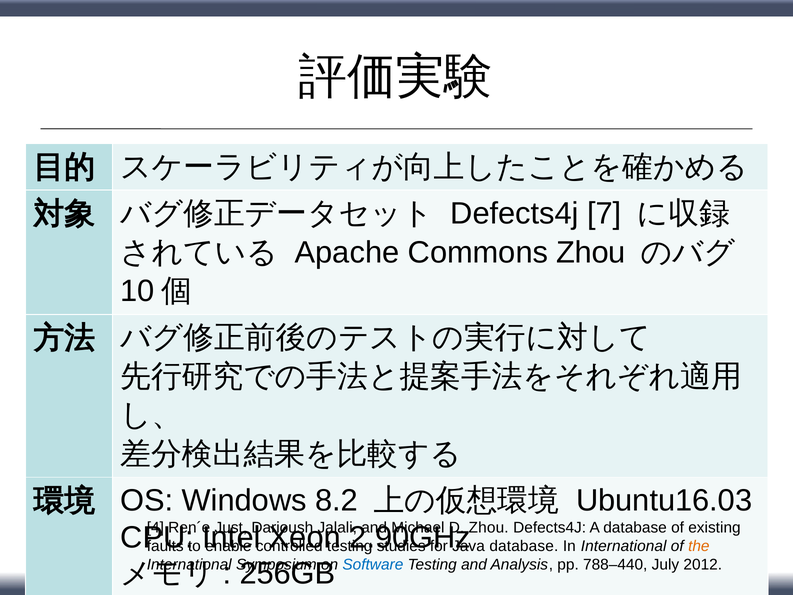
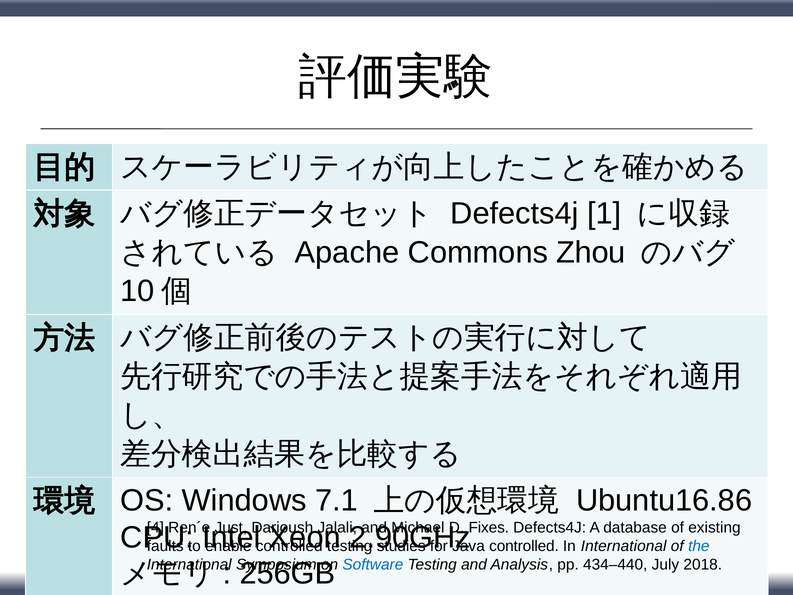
7: 7 -> 1 (604, 214)
8.2: 8.2 -> 7.1 (337, 500)
Ubuntu16.03: Ubuntu16.03 -> Ubuntu16.86 (664, 500)
Zhou: Zhou -> Fixes (489, 527)
database: database -> controlled (524, 546)
the colour: orange -> blue (699, 546)
788–440: 788–440 -> 434–440 (615, 564)
2012: 2012 -> 2018 (703, 564)
